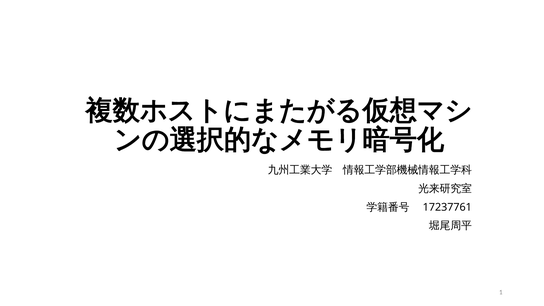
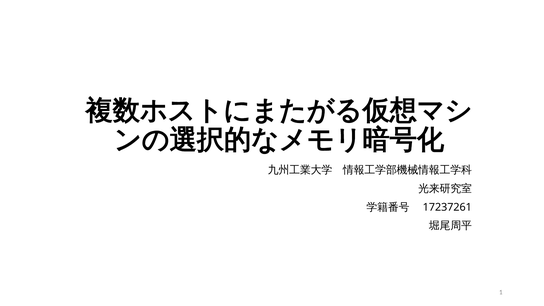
17237761: 17237761 -> 17237261 (447, 207)
